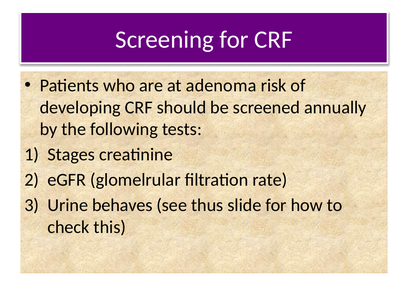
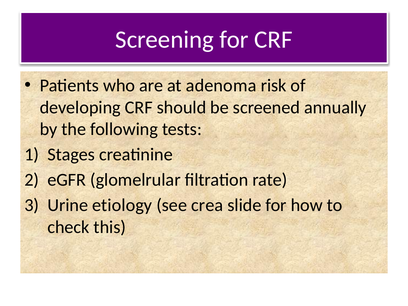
behaves: behaves -> etiology (122, 205)
thus: thus -> crea (207, 205)
